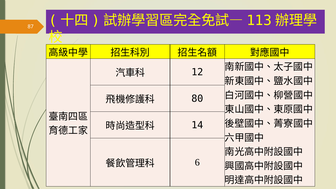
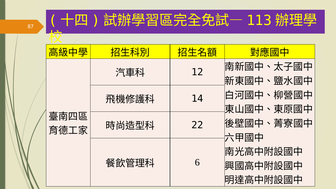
80: 80 -> 14 (197, 99)
14: 14 -> 22 (197, 125)
